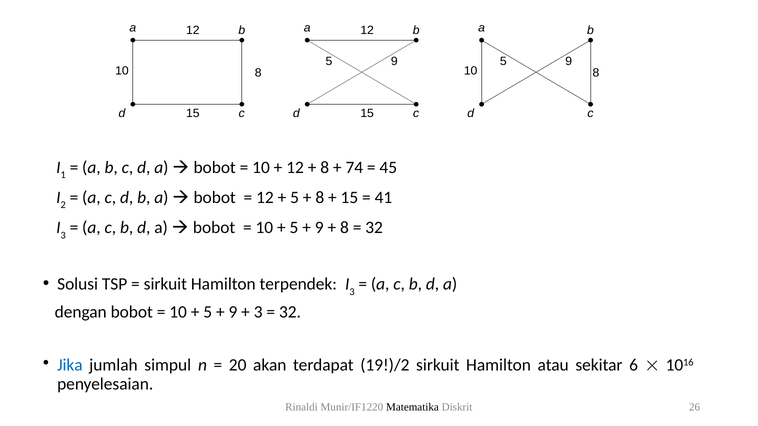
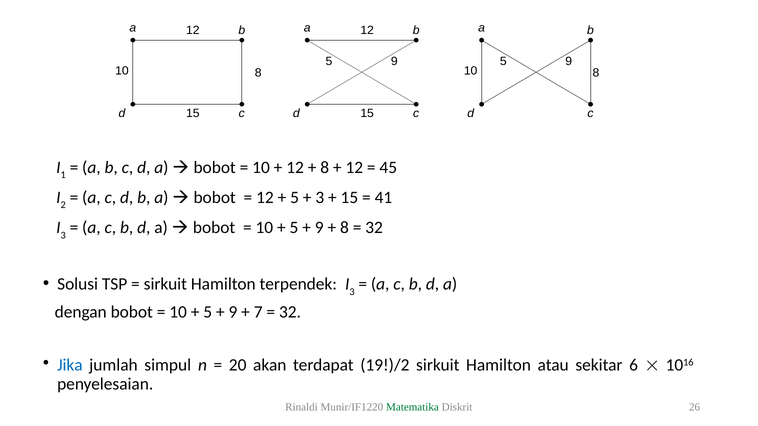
74: 74 -> 12 (354, 168)
8: 8 -> 3 (320, 198)
3: 3 -> 7 (258, 312)
Matematika colour: black -> green (412, 407)
